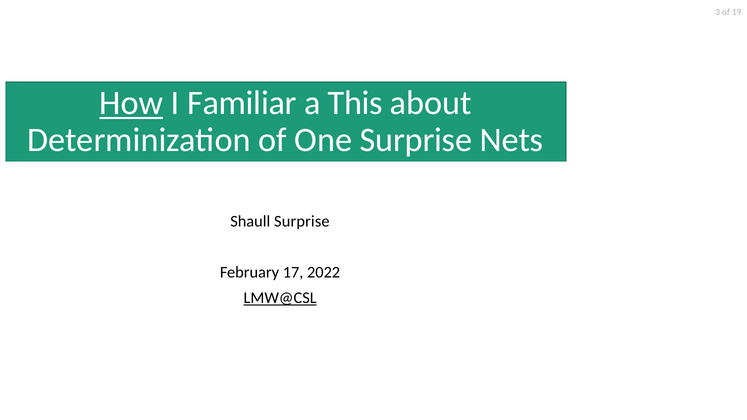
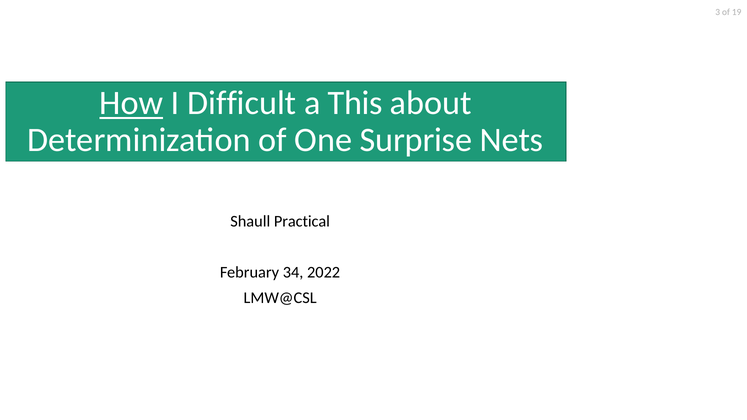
Familiar: Familiar -> Difficult (242, 103)
Shaull Surprise: Surprise -> Practical (302, 222)
17: 17 -> 34 (293, 272)
LMW@CSL underline: present -> none (280, 298)
